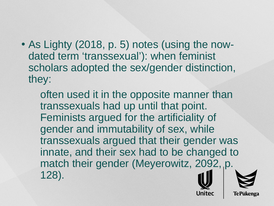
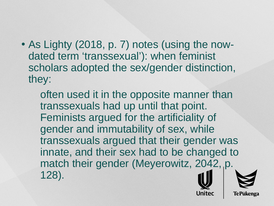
5: 5 -> 7 (125, 45)
2092: 2092 -> 2042 (208, 163)
